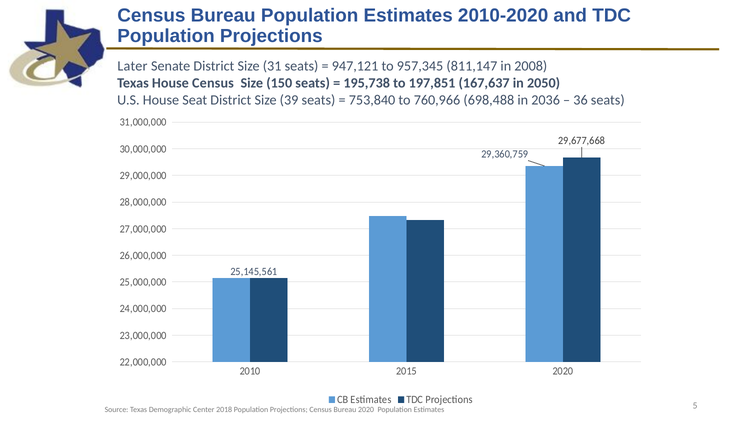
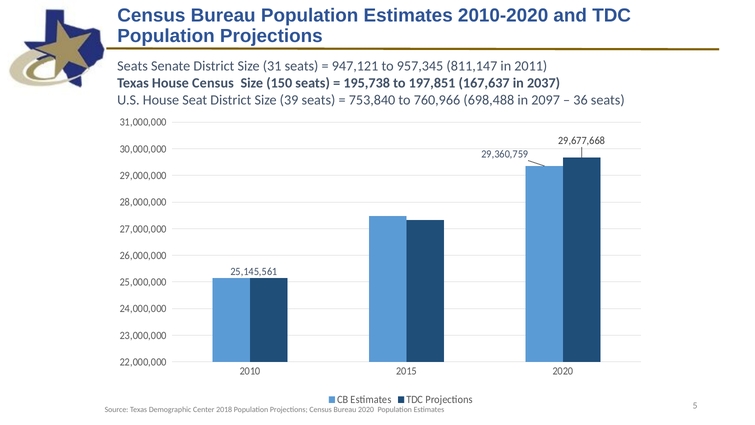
Later: Later -> Seats (133, 66)
2008: 2008 -> 2011 (531, 66)
2050: 2050 -> 2037 (544, 83)
2036: 2036 -> 2097 (546, 100)
